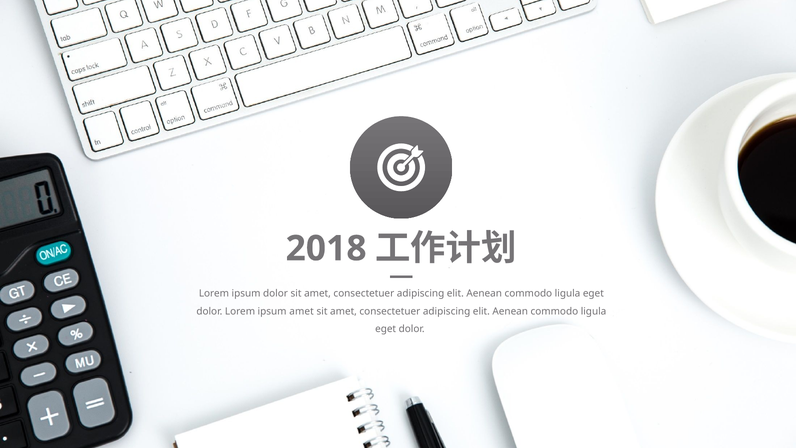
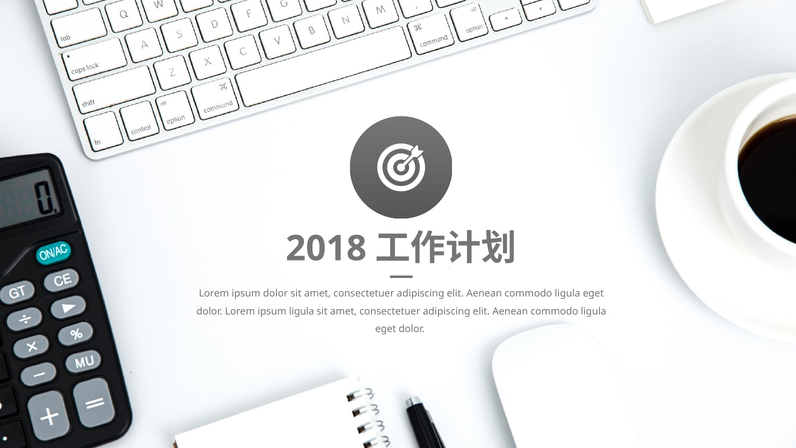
ipsum amet: amet -> ligula (302, 311)
